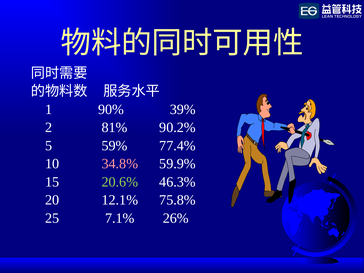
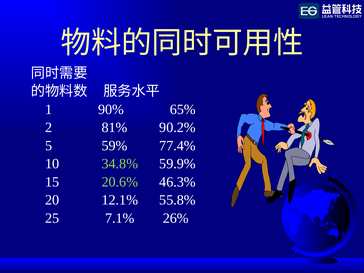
39%: 39% -> 65% (183, 109)
34.8% colour: pink -> light green (120, 164)
75.8%: 75.8% -> 55.8% (177, 200)
